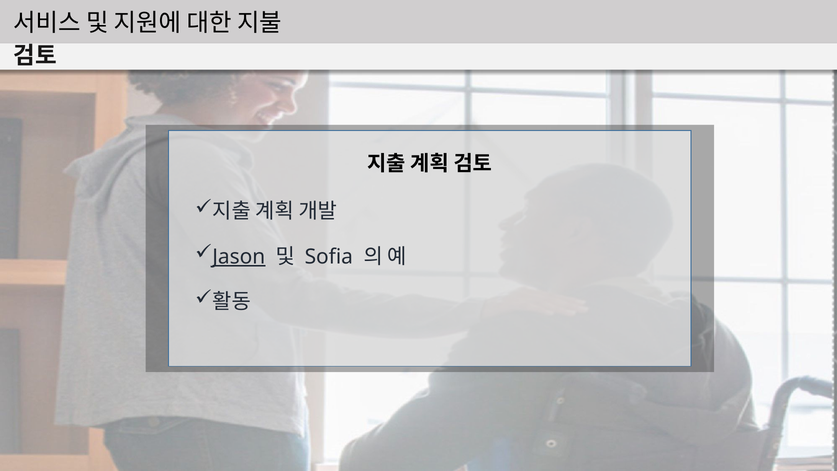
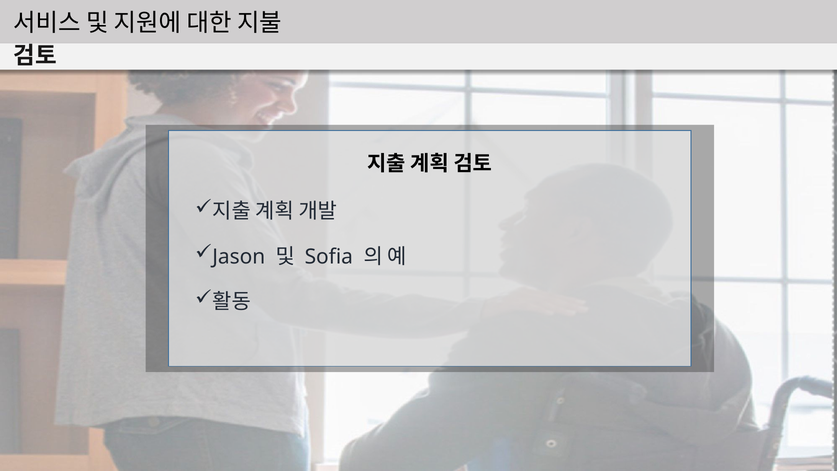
Jason underline: present -> none (239, 257)
